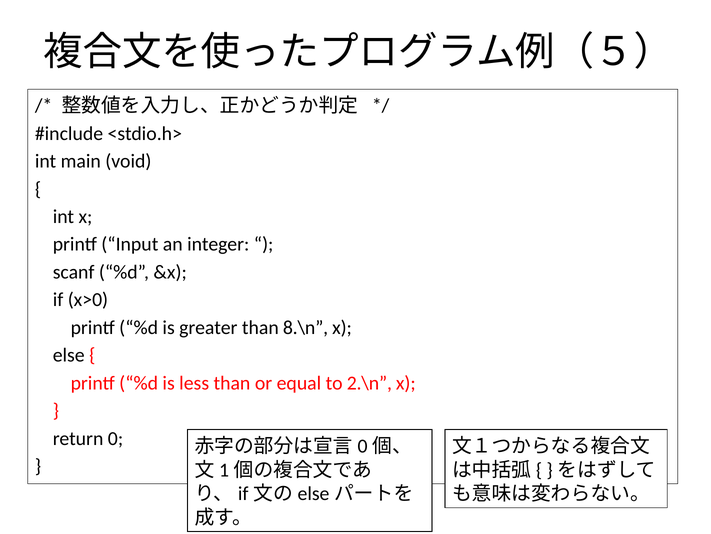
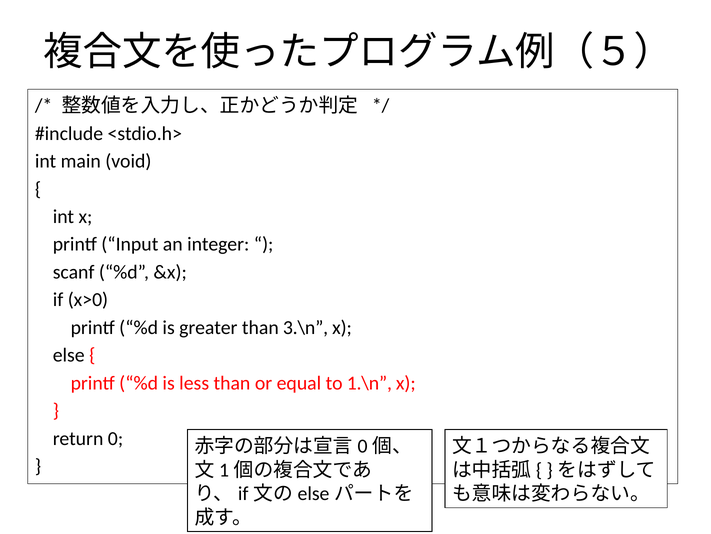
8.\n: 8.\n -> 3.\n (306, 327)
2.\n: 2.\n -> 1.\n (369, 383)
